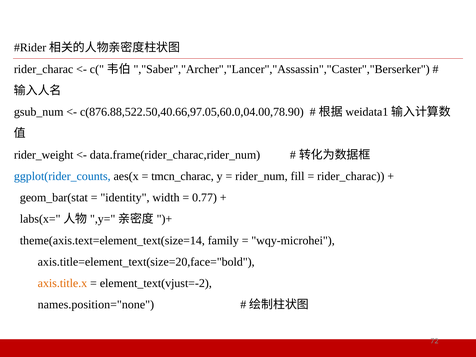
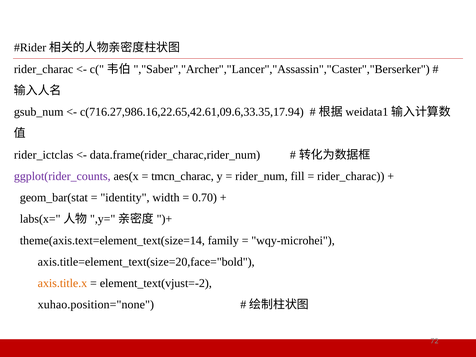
c(876.88,522.50,40.66,97.05,60.0,04.00,78.90: c(876.88,522.50,40.66,97.05,60.0,04.00,78.90 -> c(716.27,986.16,22.65,42.61,09.6,33.35,17.94 (192, 112)
rider_weight: rider_weight -> rider_ictclas (44, 155)
ggplot(rider_counts colour: blue -> purple (62, 176)
0.77: 0.77 -> 0.70 (205, 198)
names.position="none: names.position="none -> xuhao.position="none (96, 305)
